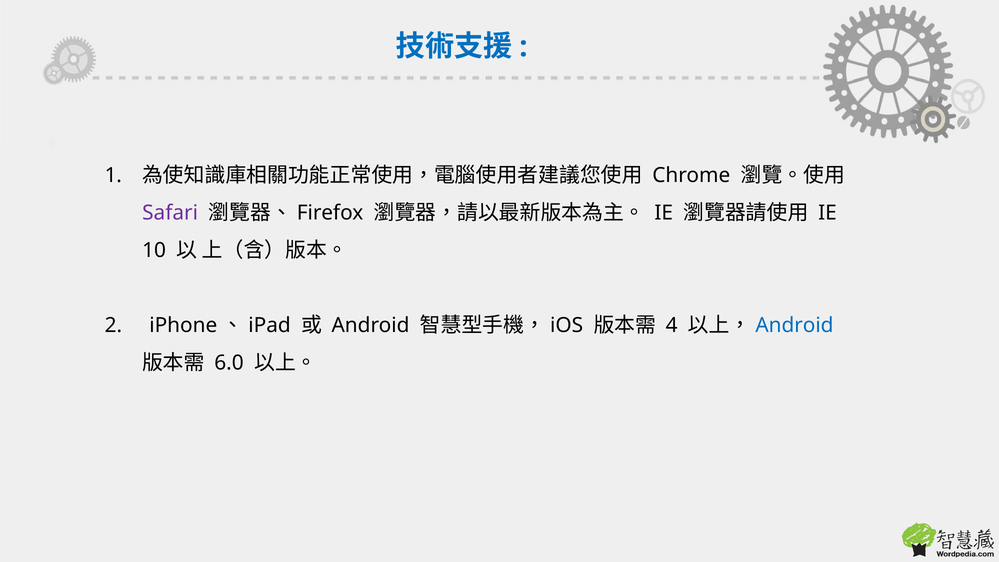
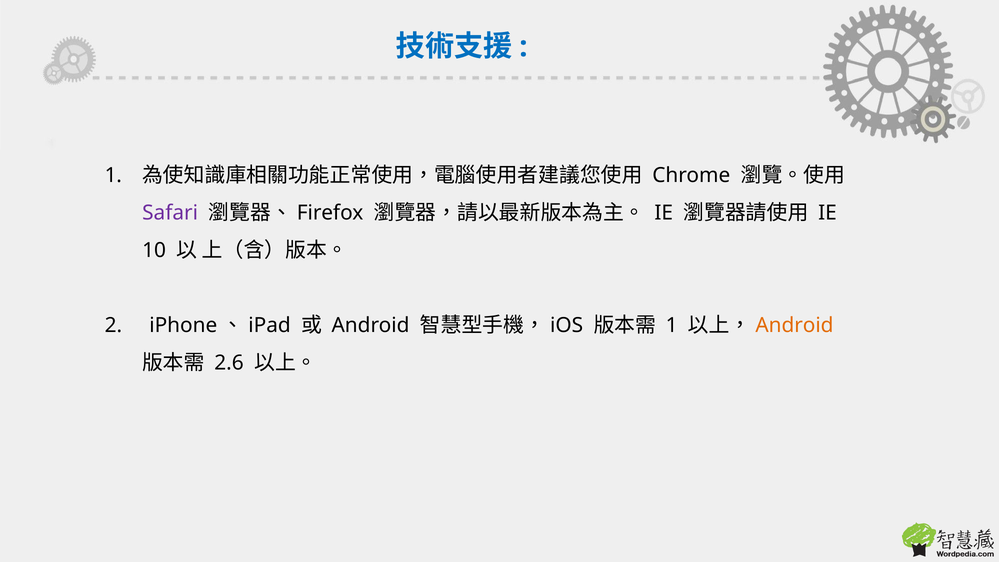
4: 4 -> 1 (672, 325)
Android colour: blue -> orange (794, 325)
6.0: 6.0 -> 2.6 (229, 363)
